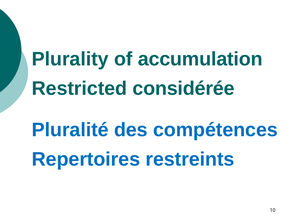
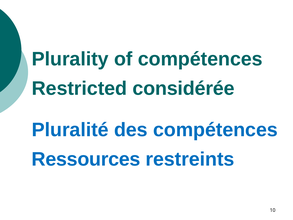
of accumulation: accumulation -> compétences (200, 59)
Repertoires: Repertoires -> Ressources (86, 159)
